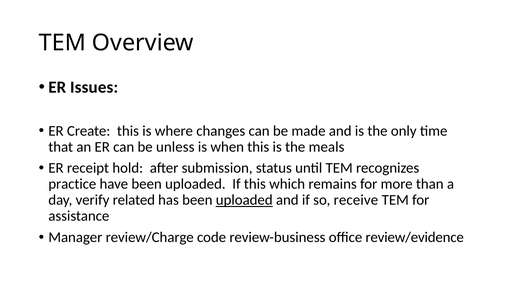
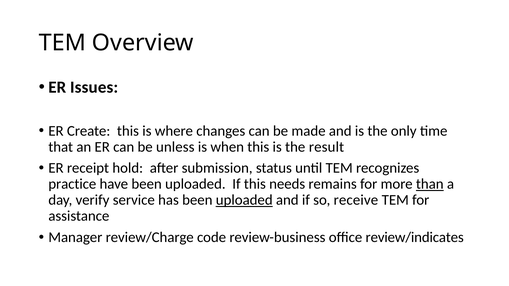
meals: meals -> result (326, 147)
which: which -> needs (287, 184)
than underline: none -> present (430, 184)
related: related -> service (134, 200)
review/evidence: review/evidence -> review/indicates (415, 238)
